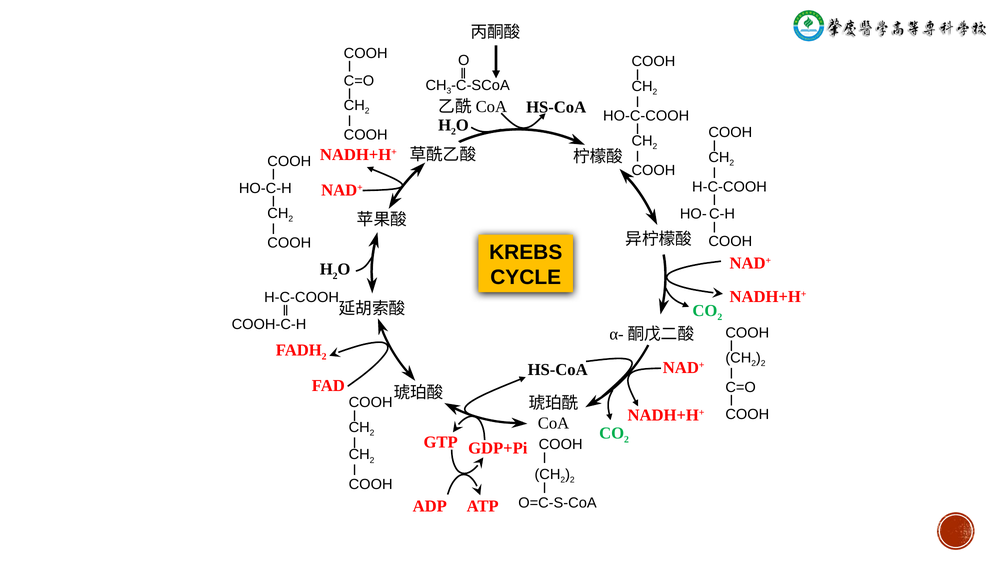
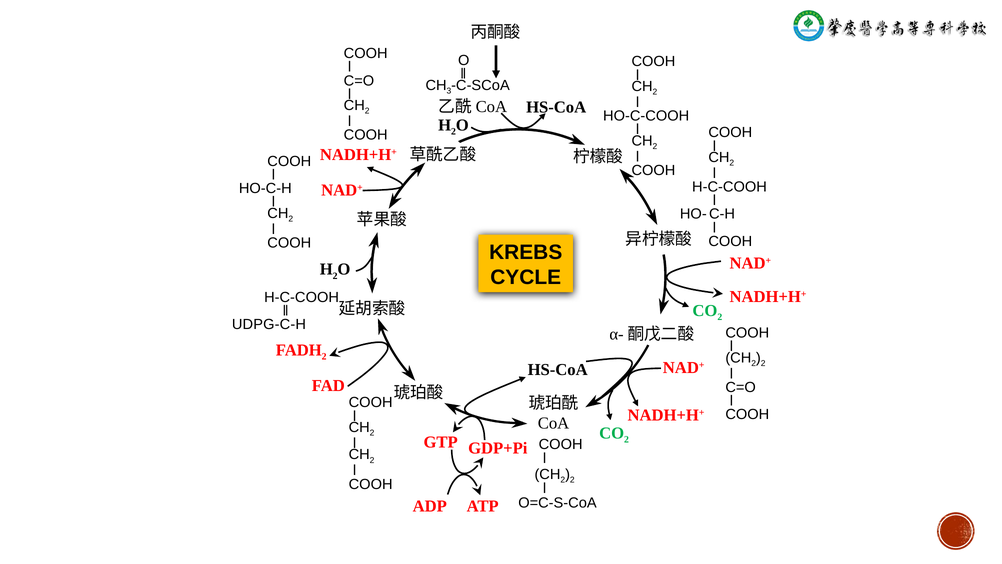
COOH-C-H: COOH-C-H -> UDPG-C-H (269, 324)
